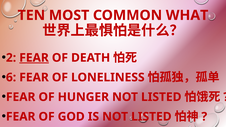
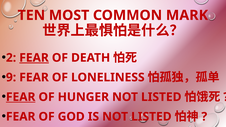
WHAT: WHAT -> MARK (187, 15)
6: 6 -> 9 (11, 77)
FEAR underline: none -> present (21, 97)
